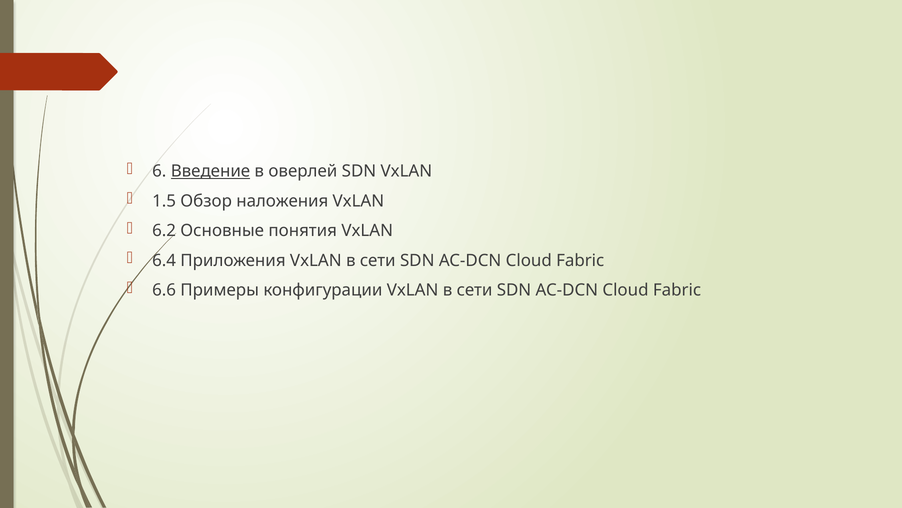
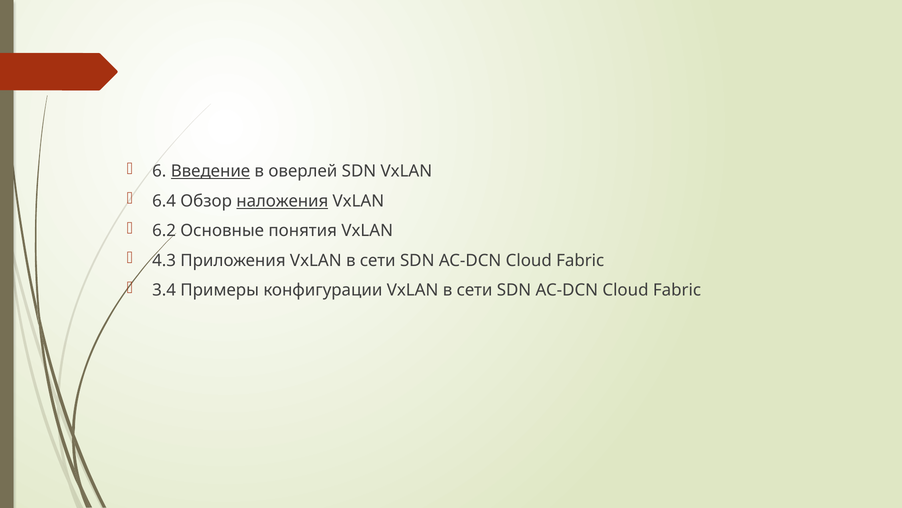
1.5: 1.5 -> 6.4 (164, 201)
наложения underline: none -> present (282, 201)
6.4: 6.4 -> 4.3 (164, 260)
6.6: 6.6 -> 3.4 (164, 290)
